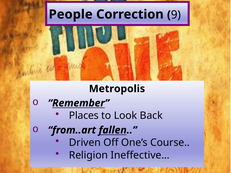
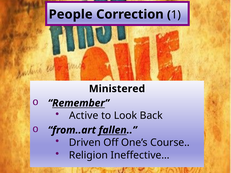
9: 9 -> 1 (176, 15)
Metropolis: Metropolis -> Ministered (117, 89)
Places: Places -> Active (84, 116)
